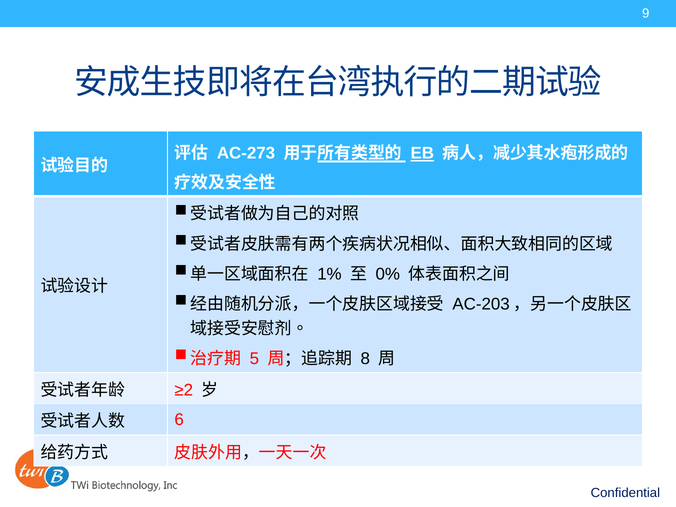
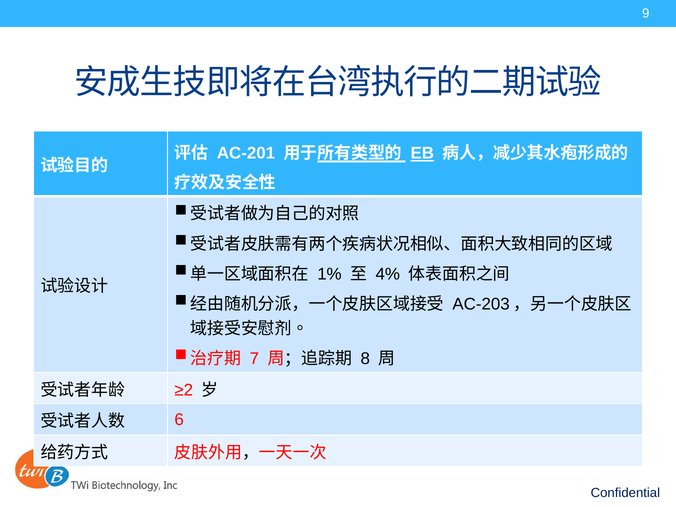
AC-273: AC-273 -> AC-201 (246, 153)
0%: 0% -> 4% (388, 274)
5: 5 -> 7 (254, 359)
